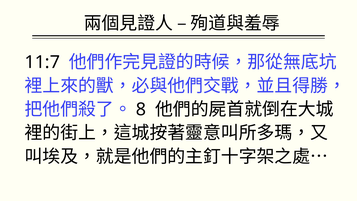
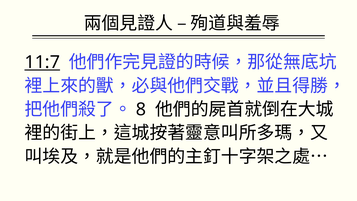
11:7 underline: none -> present (42, 62)
